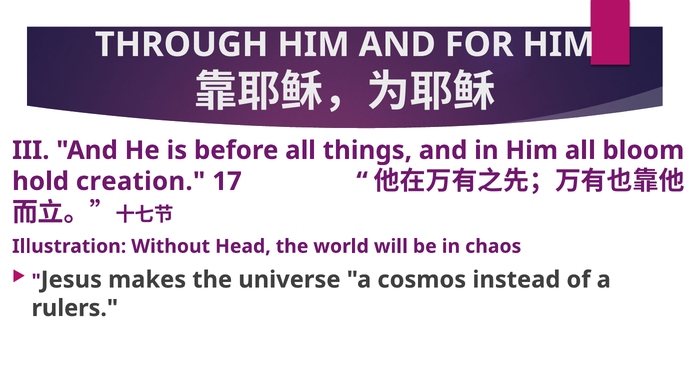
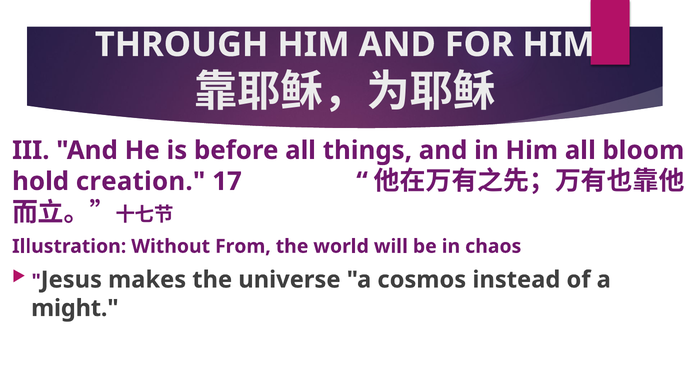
Head: Head -> From (243, 246)
rulers: rulers -> might (75, 308)
